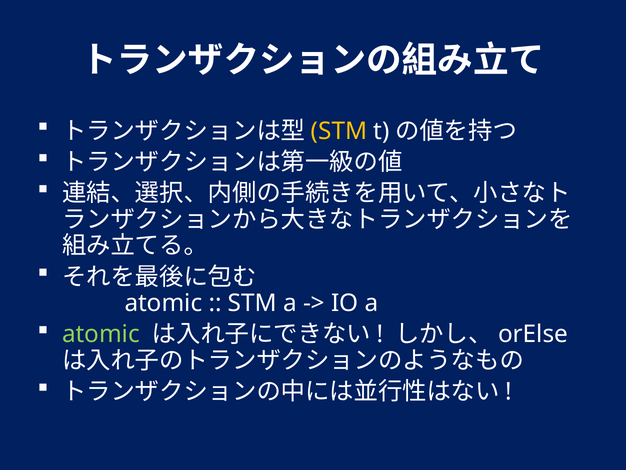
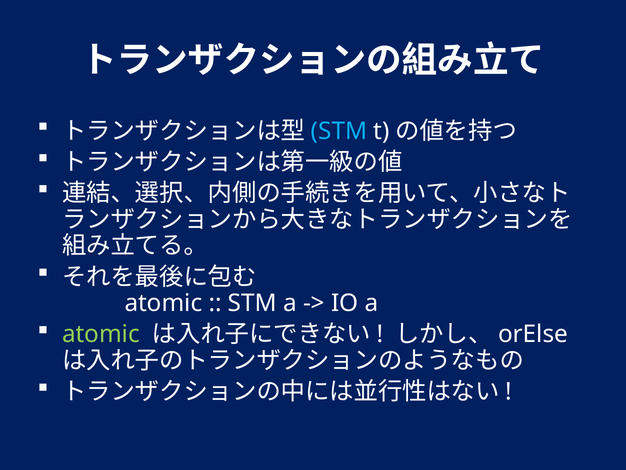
STM colour: yellow -> light blue (339, 131)
